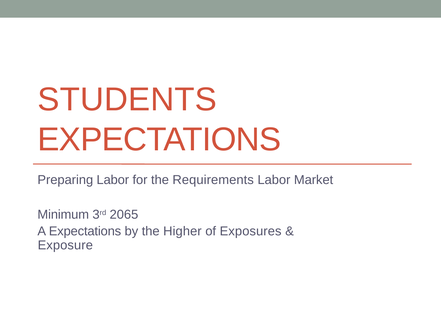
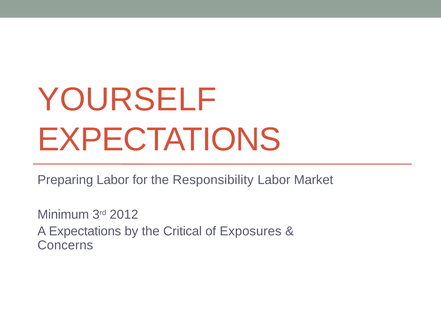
STUDENTS: STUDENTS -> YOURSELF (127, 100)
Requirements: Requirements -> Responsibility (213, 180)
2065: 2065 -> 2012 (124, 214)
Higher: Higher -> Critical (183, 231)
Exposure: Exposure -> Concerns (65, 245)
